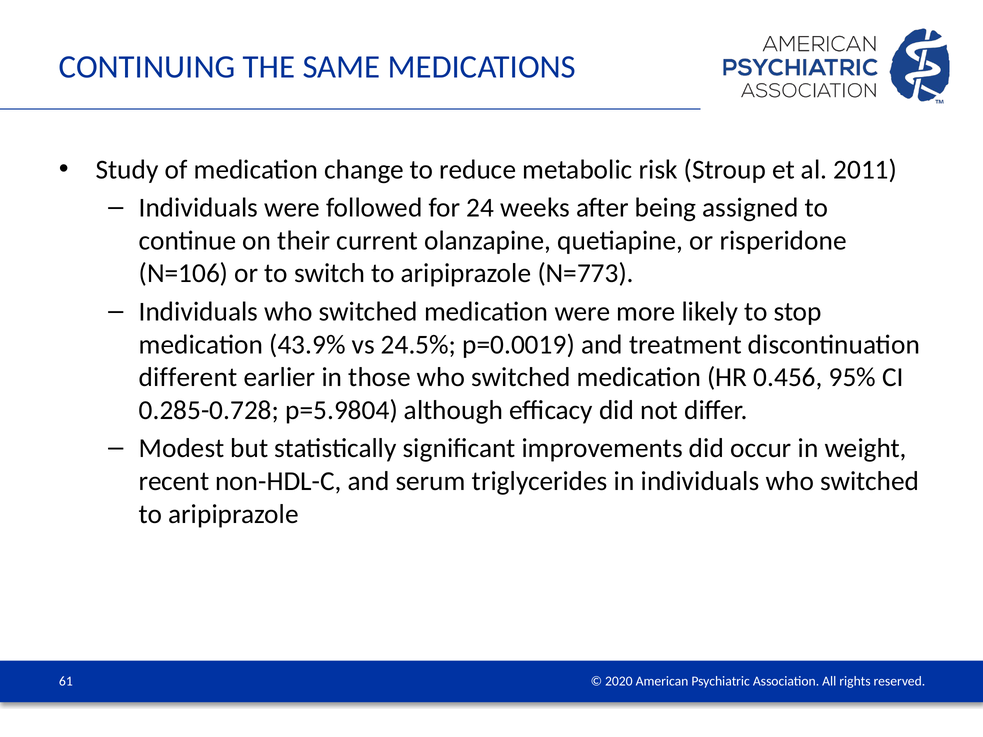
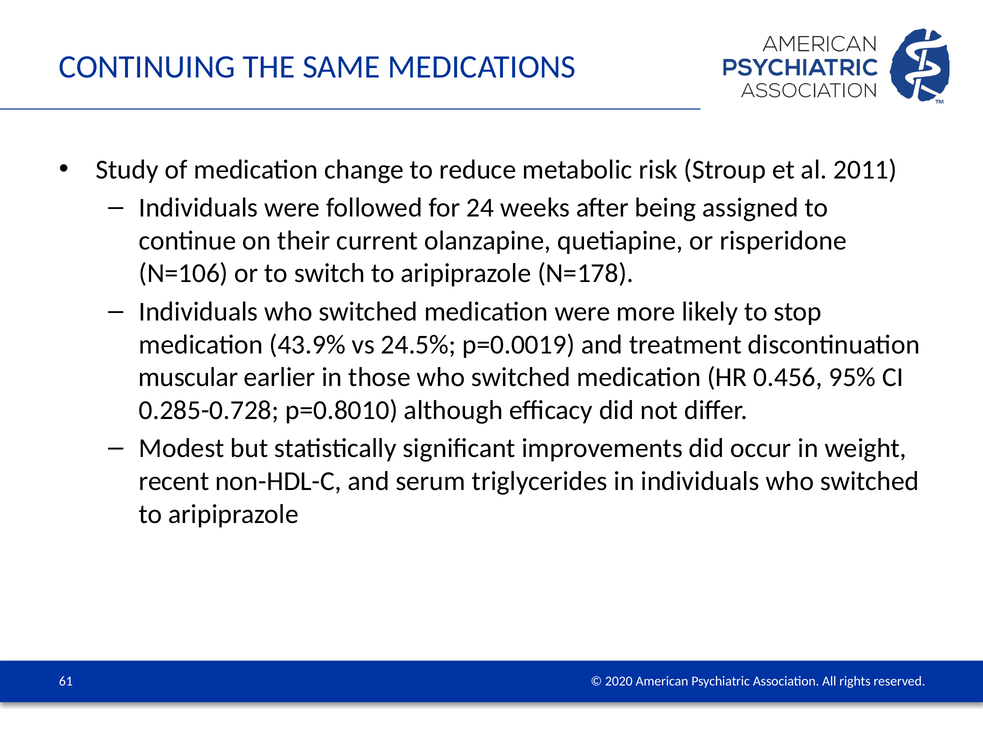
N=773: N=773 -> N=178 (586, 274)
different: different -> muscular (188, 377)
p=5.9804: p=5.9804 -> p=0.8010 (342, 410)
